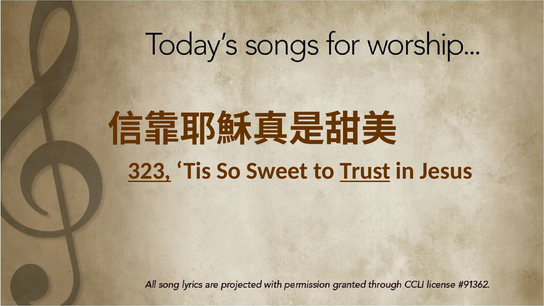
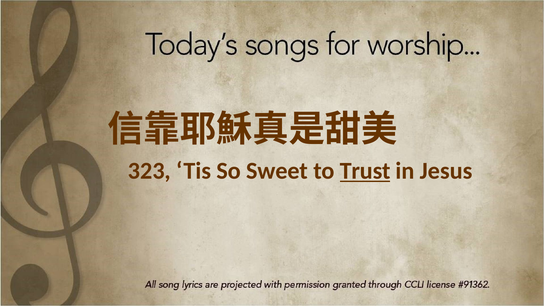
323 underline: present -> none (149, 171)
